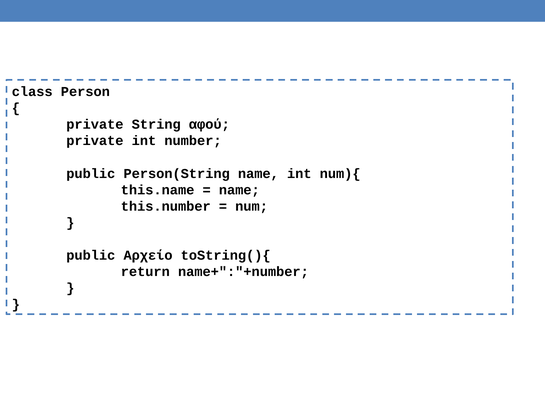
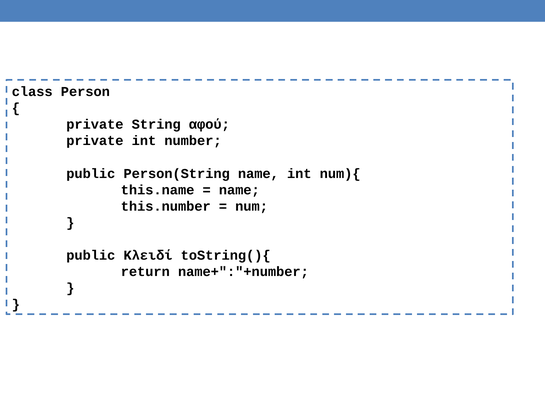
Αρχείο: Αρχείο -> Κλειδί (148, 255)
